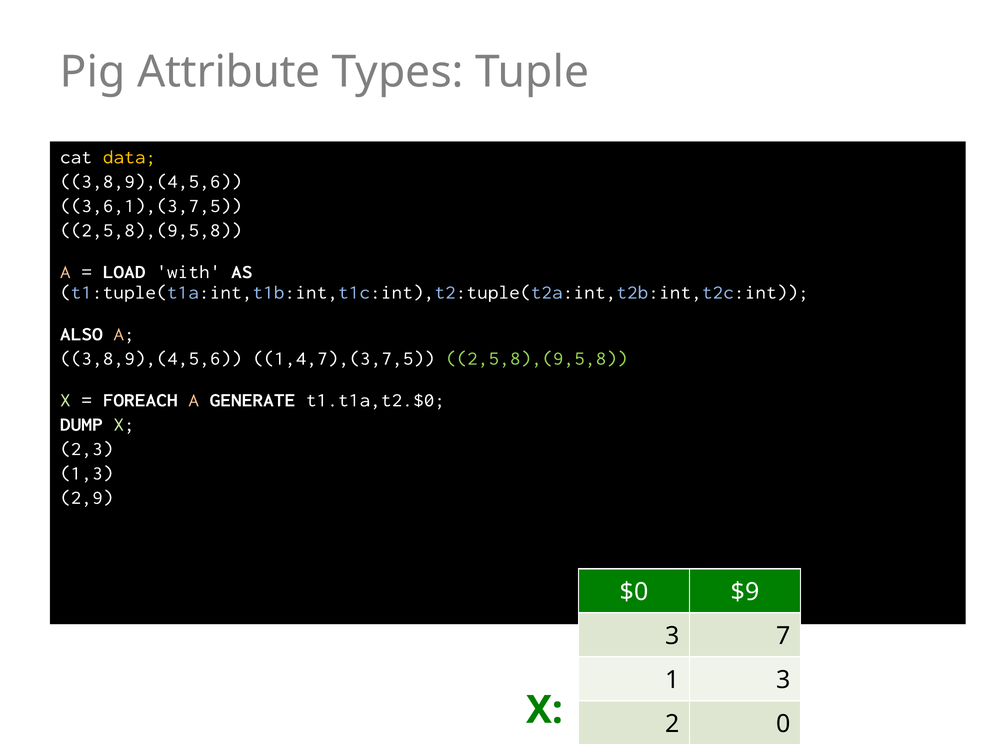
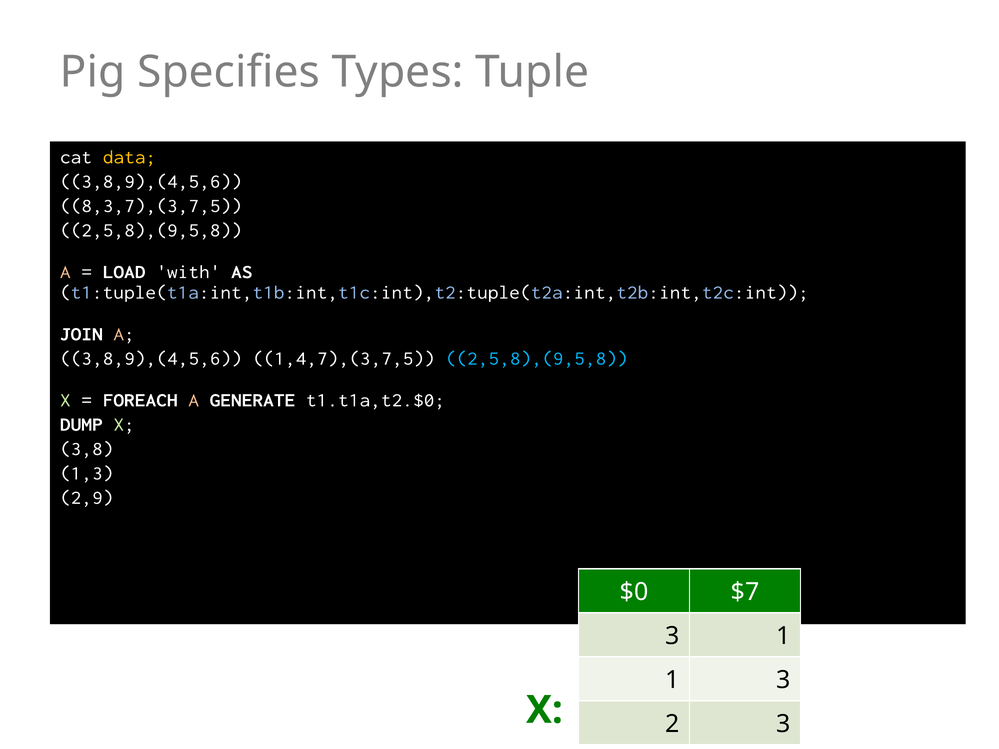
Attribute: Attribute -> Specifies (229, 72)
3,6,1),(3,7,5: 3,6,1),(3,7,5 -> 8,3,7),(3,7,5 (151, 206)
ALSO: ALSO -> JOIN (81, 334)
2,5,8),(9,5,8 colour: light green -> light blue (537, 358)
2,3: 2,3 -> 3,8 (87, 449)
$9: $9 -> $7 (745, 592)
3 7: 7 -> 1 (784, 636)
2 0: 0 -> 3 (784, 724)
